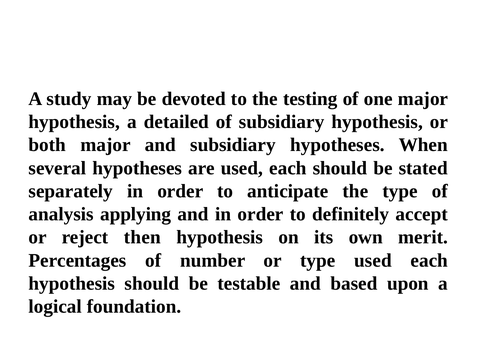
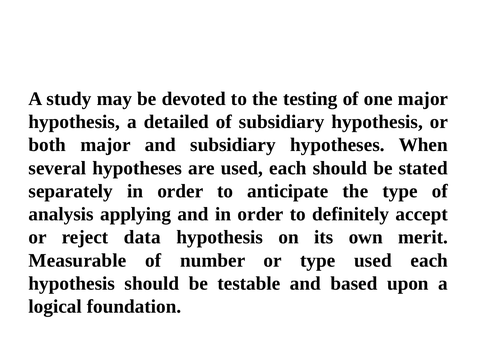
then: then -> data (142, 237)
Percentages: Percentages -> Measurable (77, 260)
